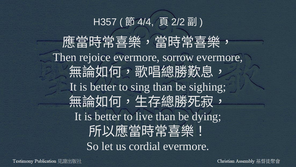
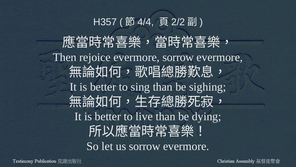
us cordial: cordial -> sorrow (145, 146)
